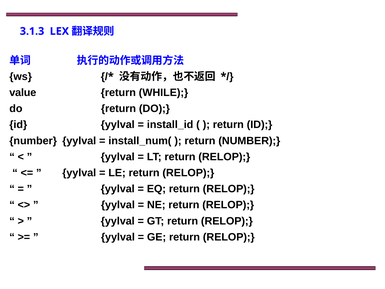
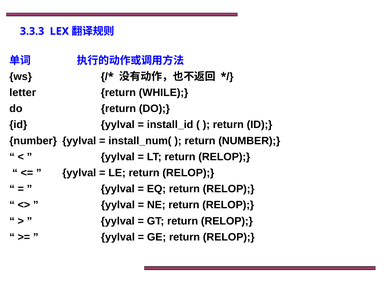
3.1.3: 3.1.3 -> 3.3.3 (32, 31)
value: value -> letter (23, 92)
